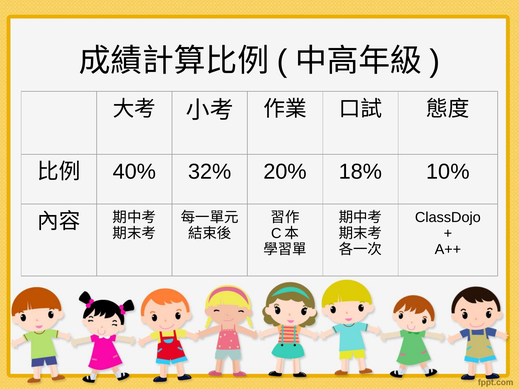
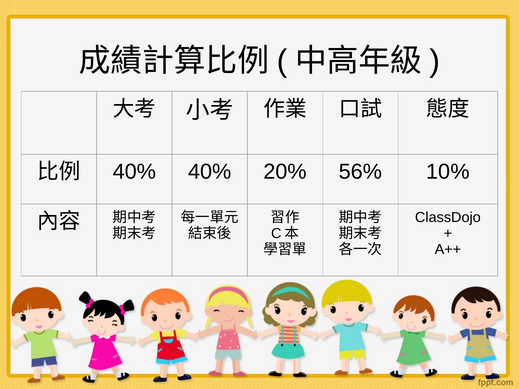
40% 32%: 32% -> 40% (210, 172)
18%: 18% -> 56% (360, 172)
